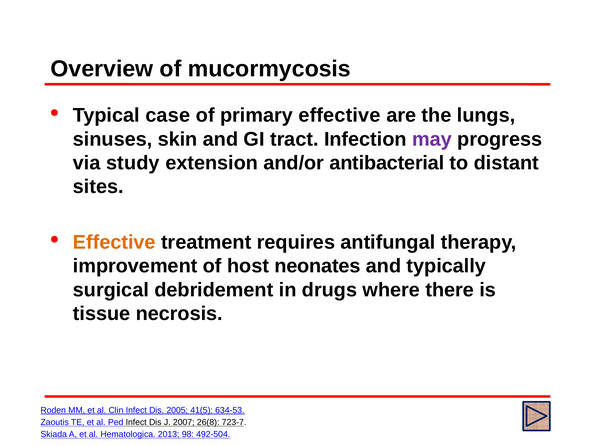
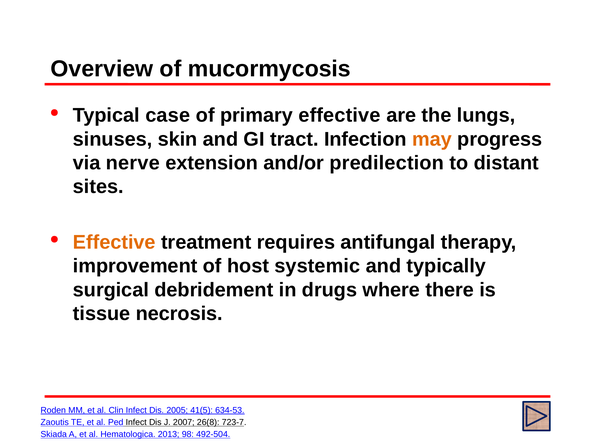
may colour: purple -> orange (432, 139)
study: study -> nerve (133, 163)
antibacterial: antibacterial -> predilection (387, 163)
neonates: neonates -> systemic (317, 266)
